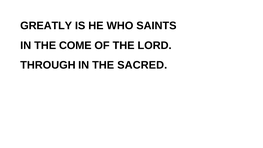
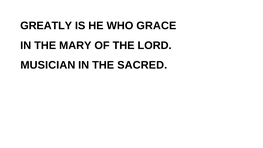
SAINTS: SAINTS -> GRACE (156, 26)
COME: COME -> MARY (75, 45)
THROUGH: THROUGH -> MUSICIAN (48, 65)
